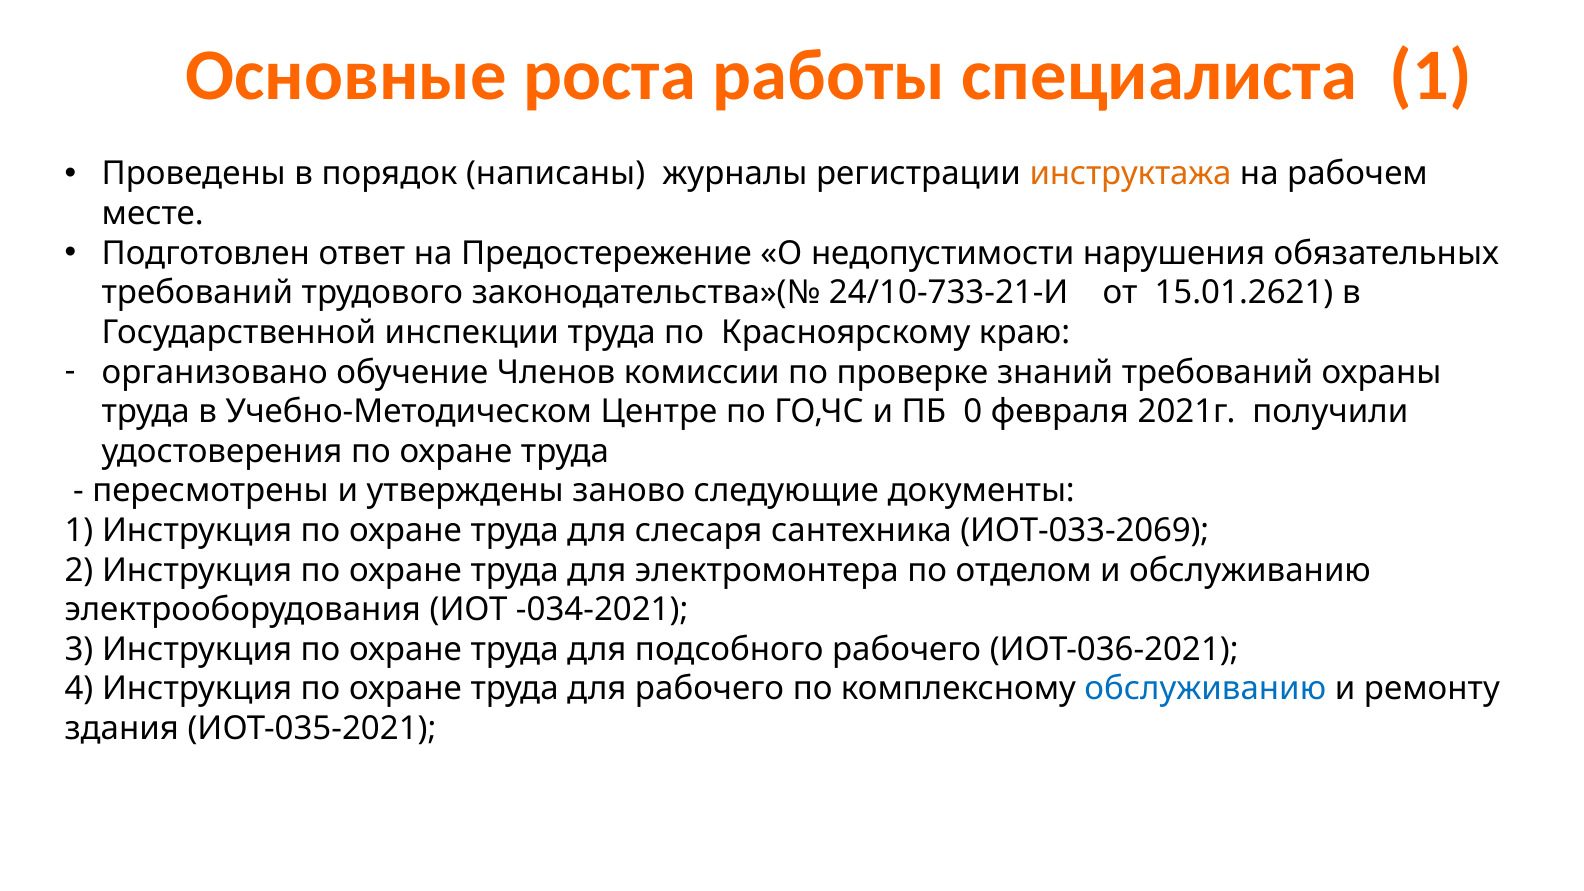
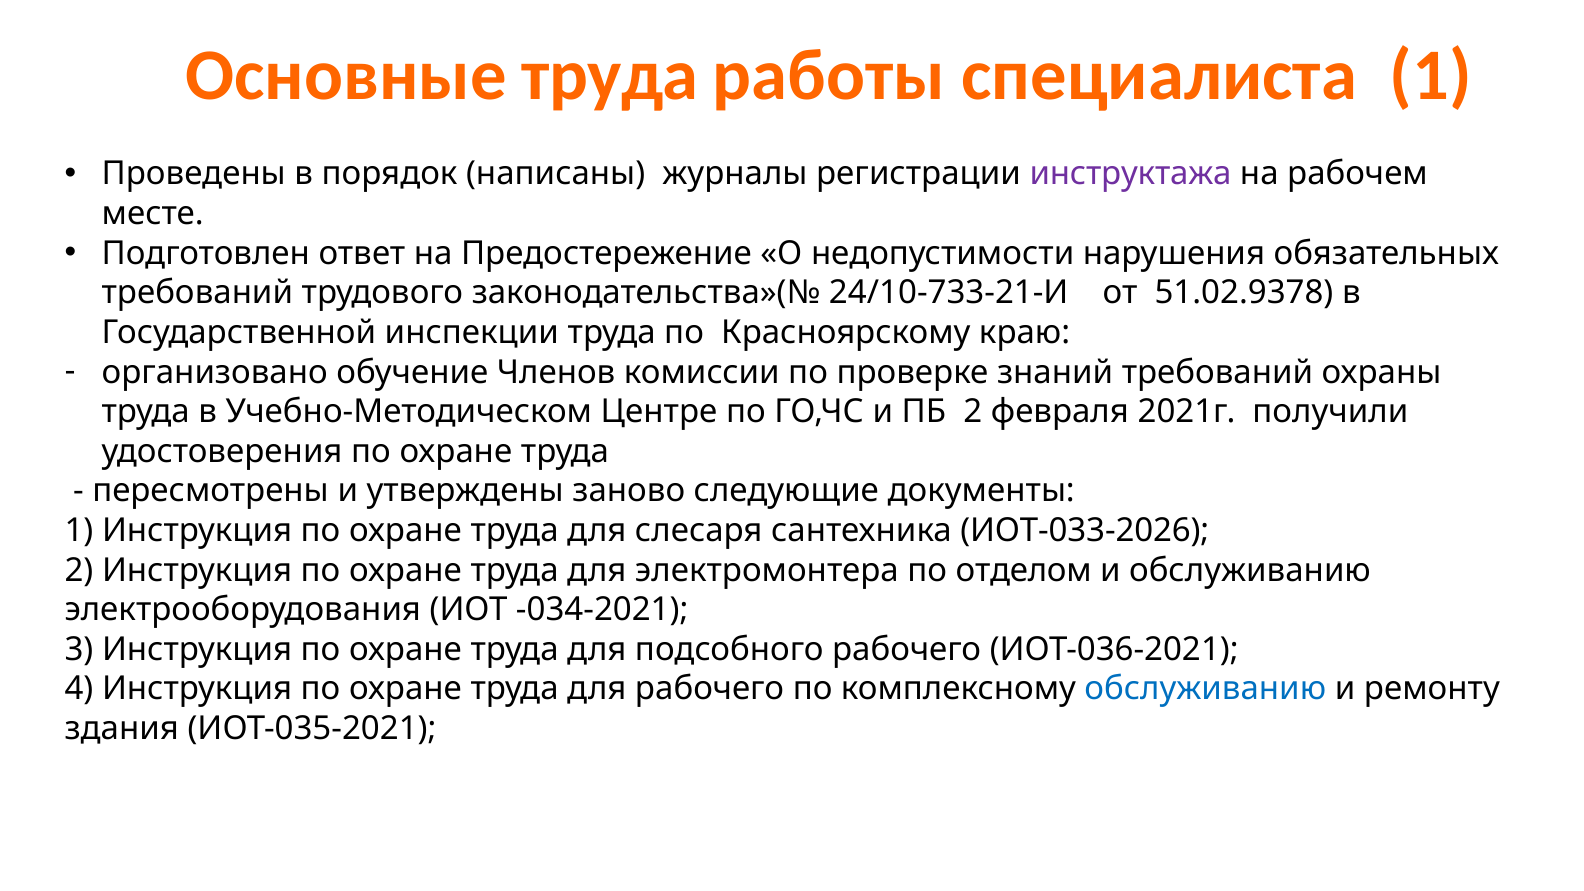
Основные роста: роста -> труда (610, 75)
инструктажа colour: orange -> purple (1131, 174)
15.01.2621: 15.01.2621 -> 51.02.9378 (1244, 293)
ПБ 0: 0 -> 2 (973, 412)
ИОТ-033-2069: ИОТ-033-2069 -> ИОТ-033-2026 (1085, 531)
